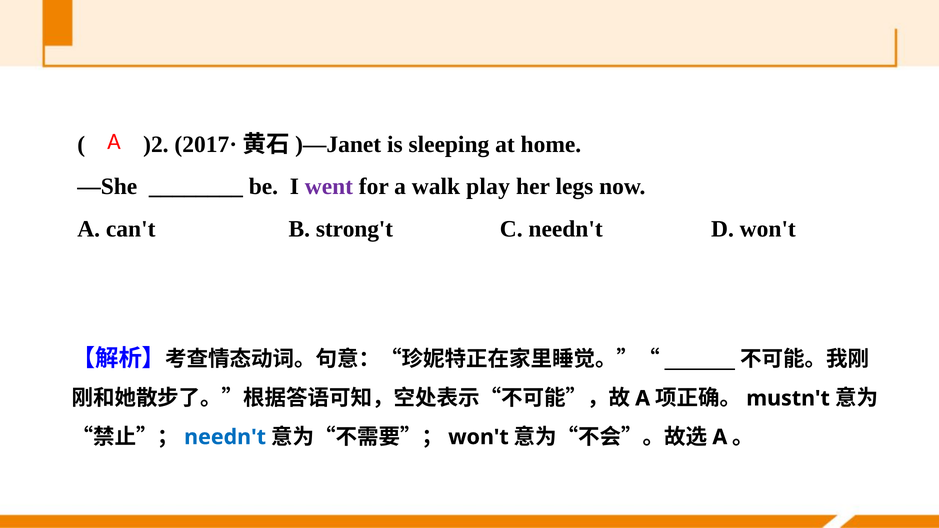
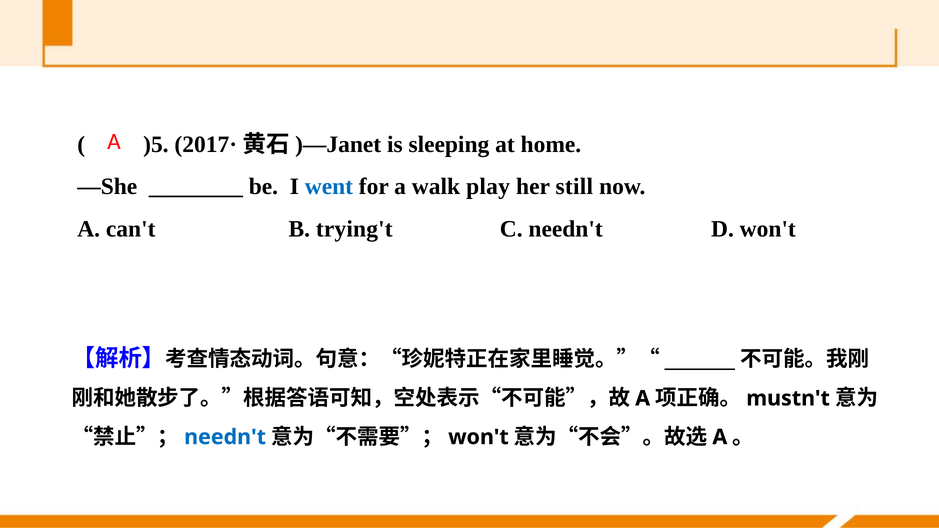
)2: )2 -> )5 (156, 144)
went colour: purple -> blue (329, 187)
legs: legs -> still (574, 187)
strong't: strong't -> trying't (354, 229)
